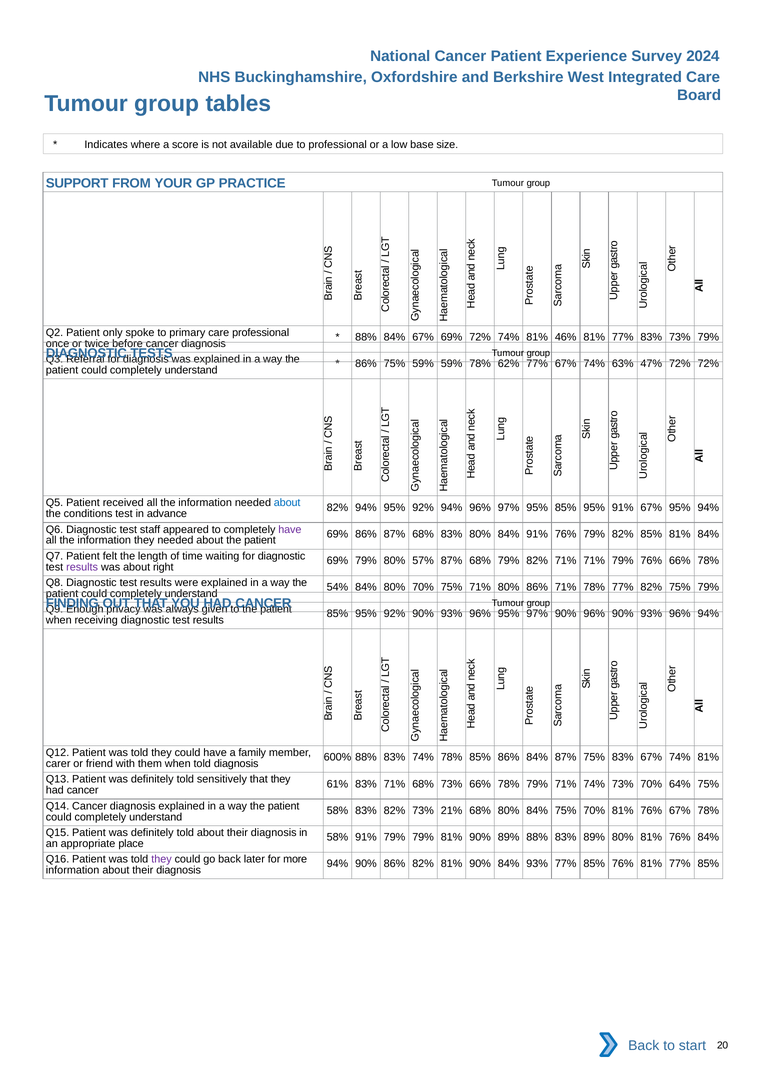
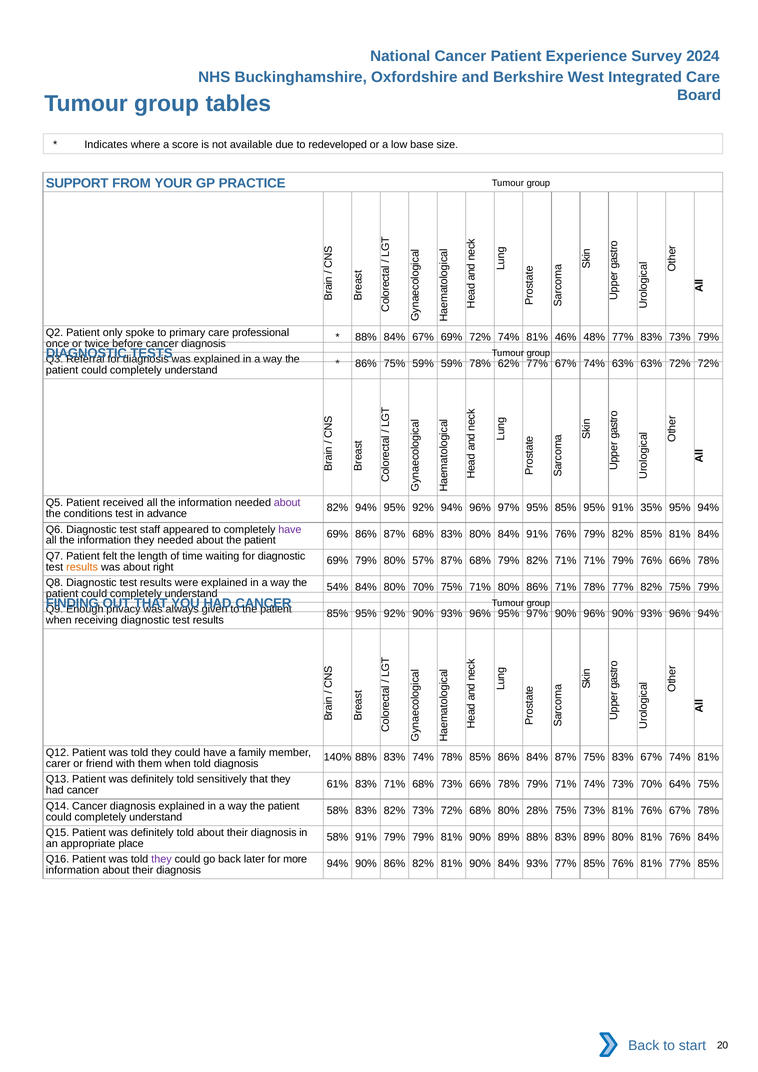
to professional: professional -> redeveloped (338, 145)
46% 81%: 81% -> 48% (594, 337)
63% 47%: 47% -> 63% (651, 364)
about colour: blue -> purple (287, 503)
91% 67%: 67% -> 35% (651, 508)
results colour: purple -> orange (82, 567)
600%: 600% -> 140% (338, 758)
73% 21%: 21% -> 72% (452, 811)
68% 80% 84%: 84% -> 28% (537, 811)
75% 70%: 70% -> 73% (594, 811)
